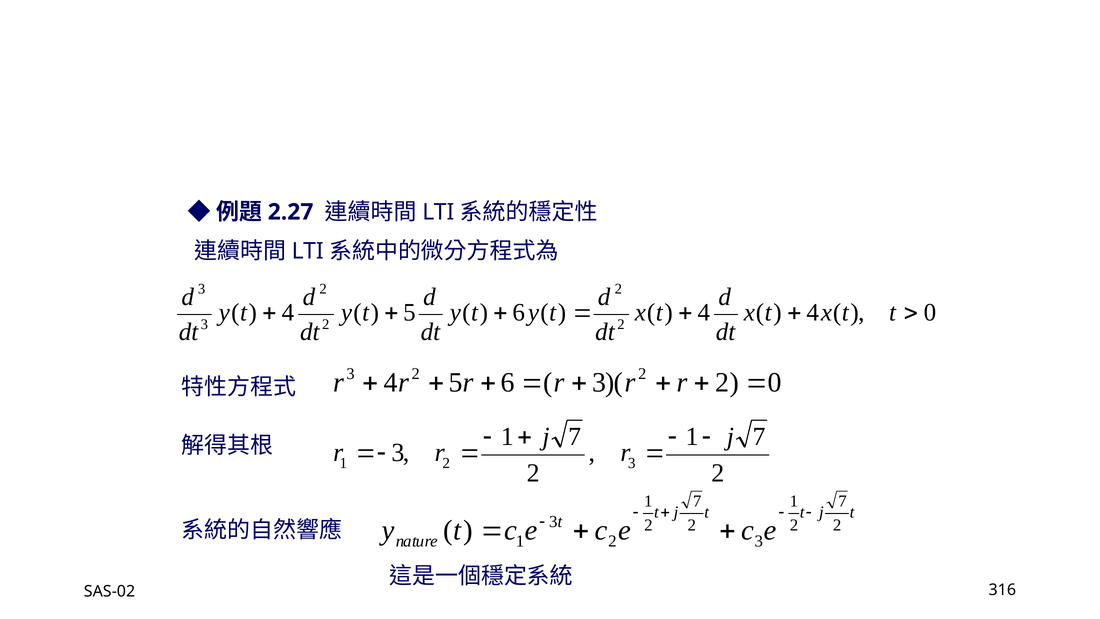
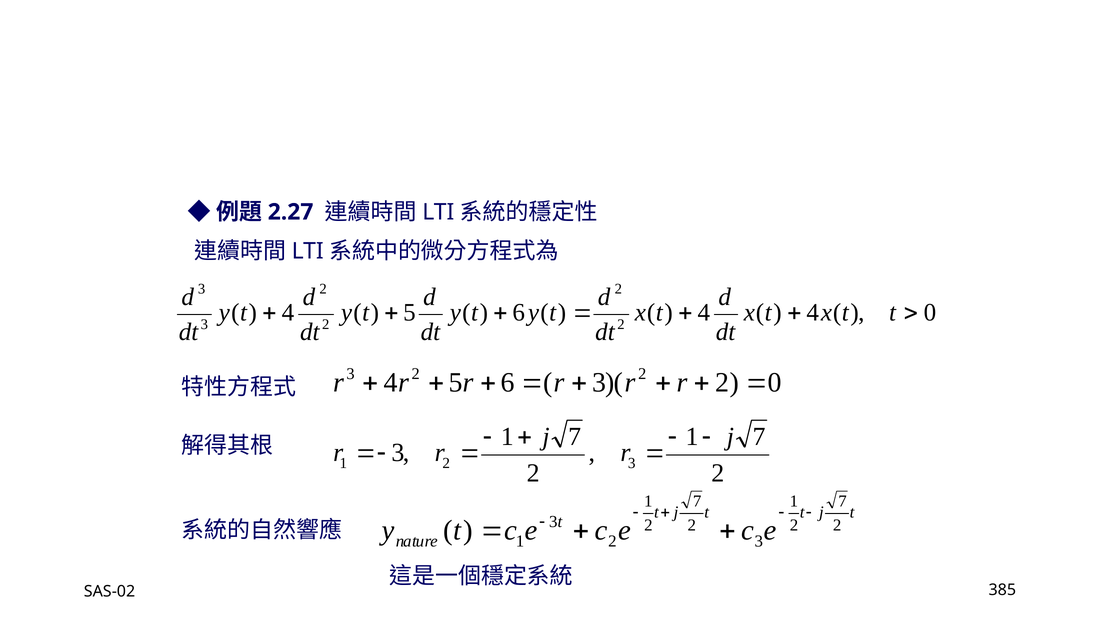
316: 316 -> 385 (1002, 590)
